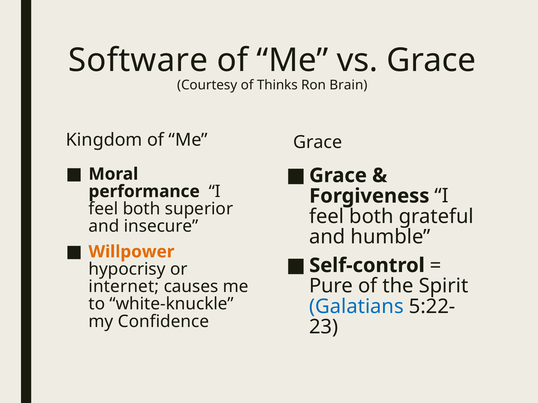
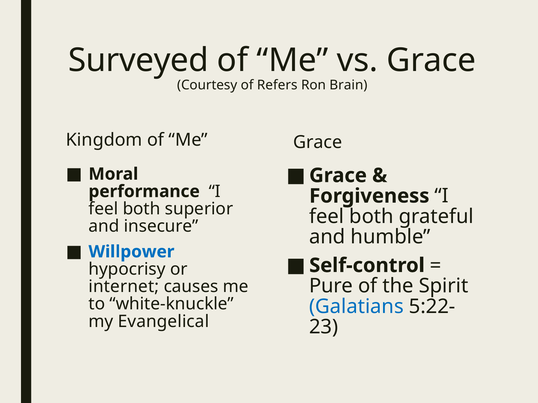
Software: Software -> Surveyed (138, 60)
Thinks: Thinks -> Refers (277, 85)
Willpower colour: orange -> blue (131, 252)
Confidence: Confidence -> Evangelical (163, 322)
